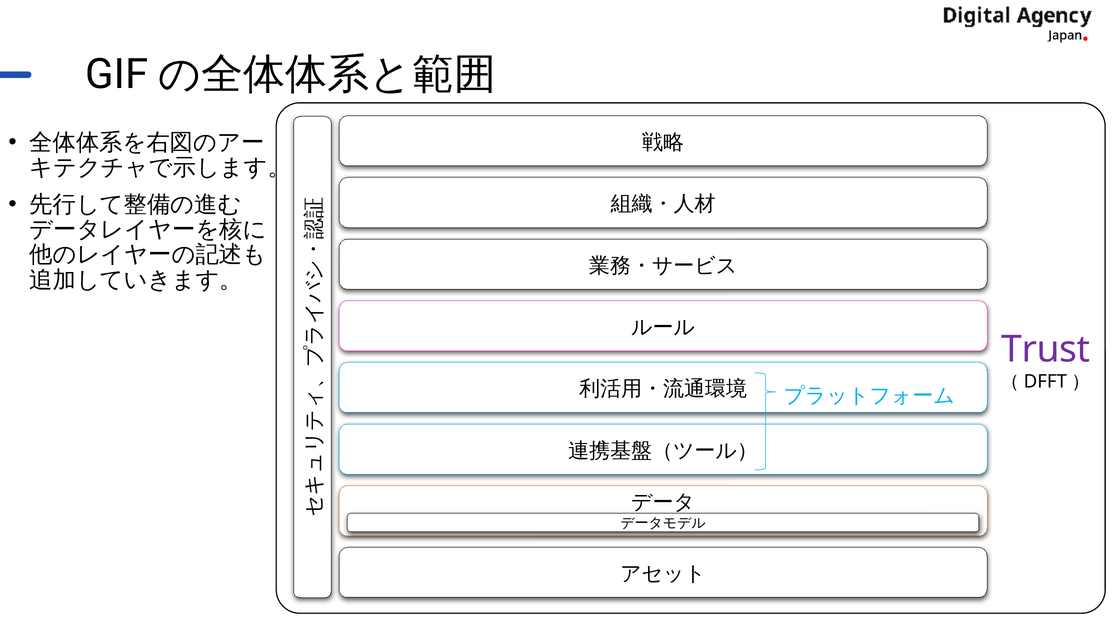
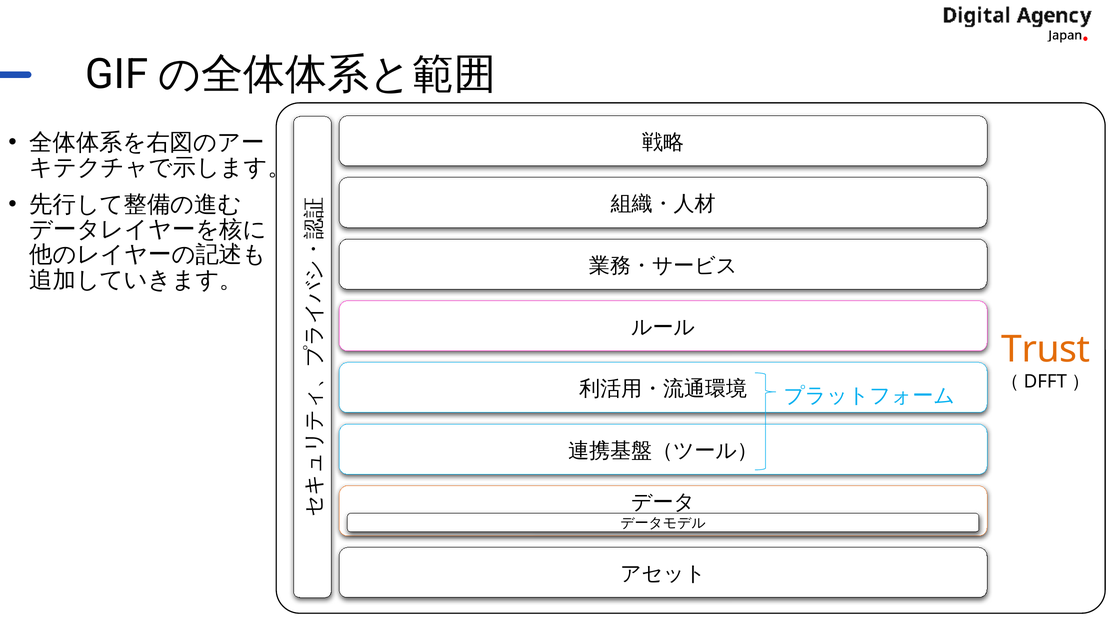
Trust colour: purple -> orange (1046, 350)
